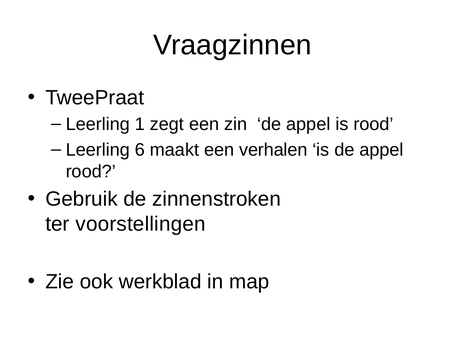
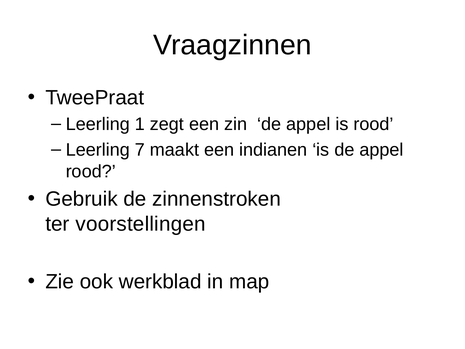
6: 6 -> 7 (140, 150)
verhalen: verhalen -> indianen (273, 150)
